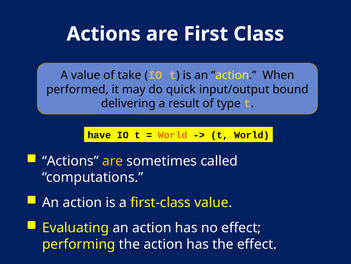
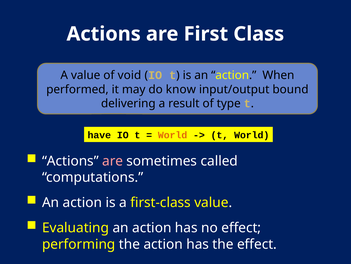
take: take -> void (129, 75)
quick: quick -> know (181, 89)
are colour: yellow -> pink (113, 161)
